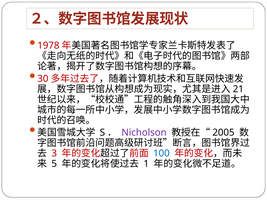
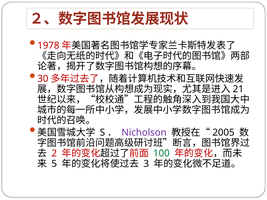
3: 3 -> 2 (54, 154)
100 colour: blue -> green (161, 154)
1: 1 -> 3 (146, 164)
